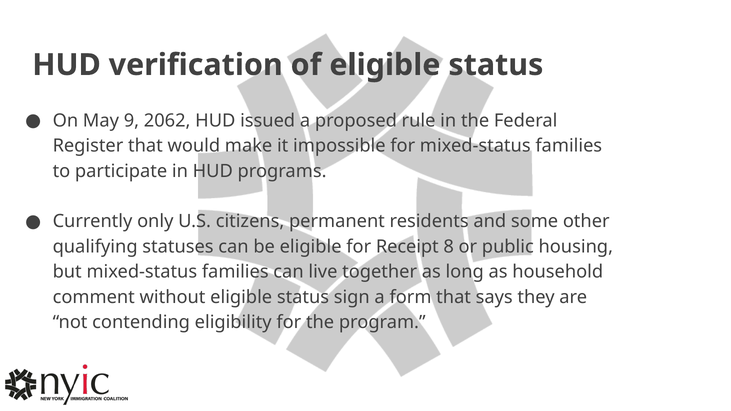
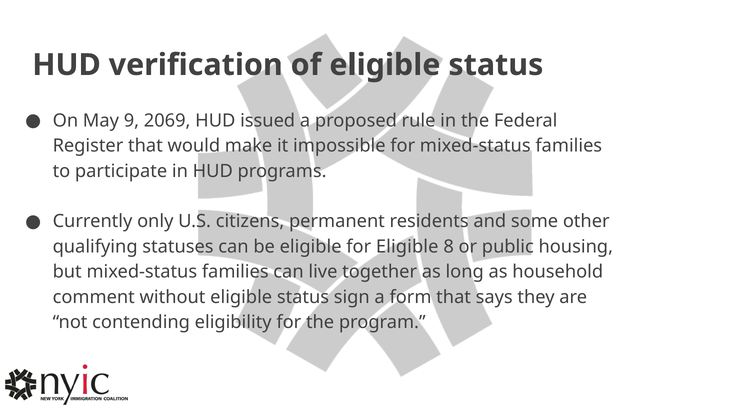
2062: 2062 -> 2069 (167, 121)
for Receipt: Receipt -> Eligible (407, 247)
